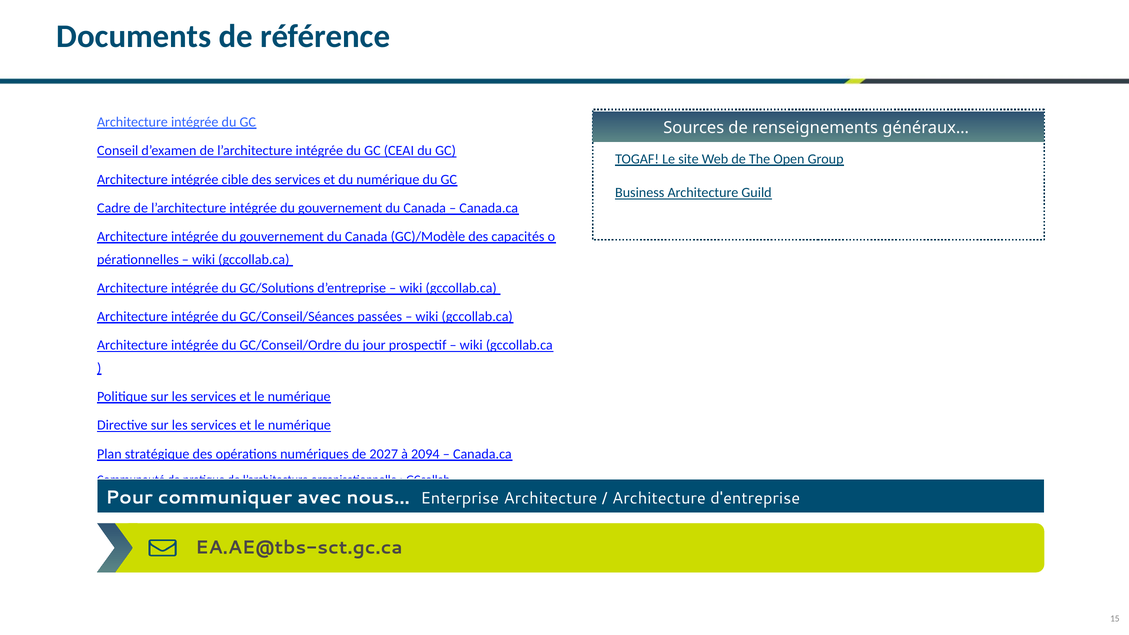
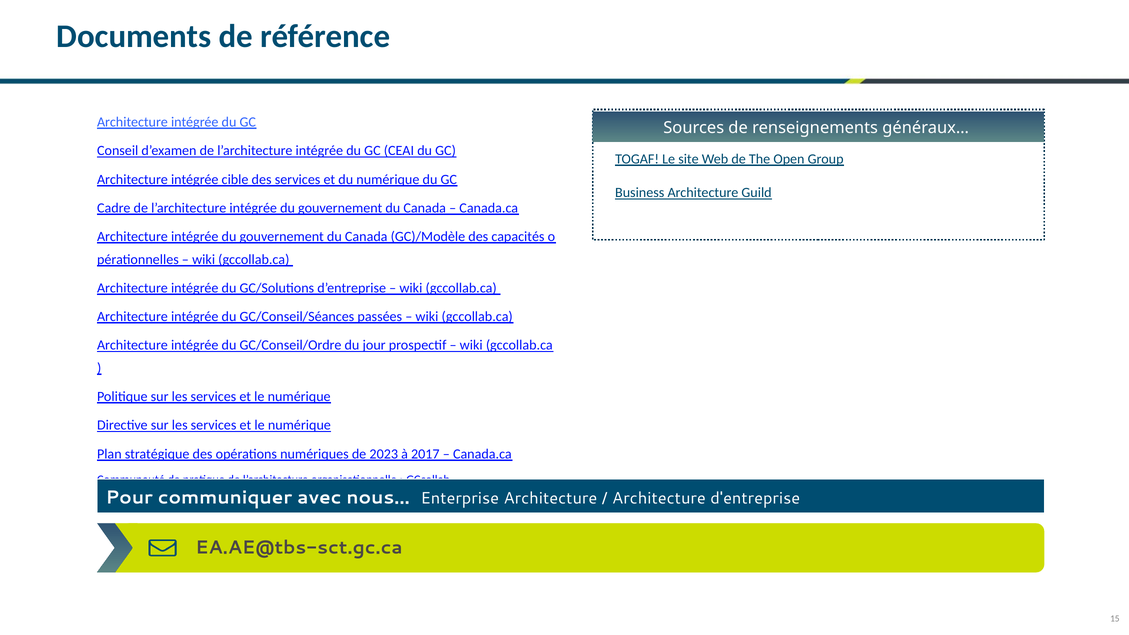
2027: 2027 -> 2023 (384, 454)
2094: 2094 -> 2017 (425, 454)
